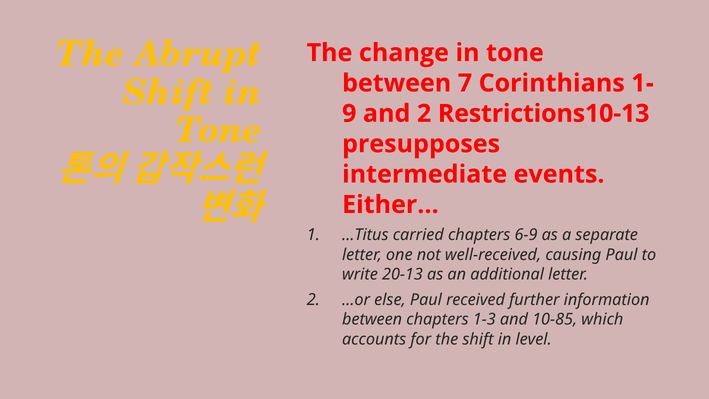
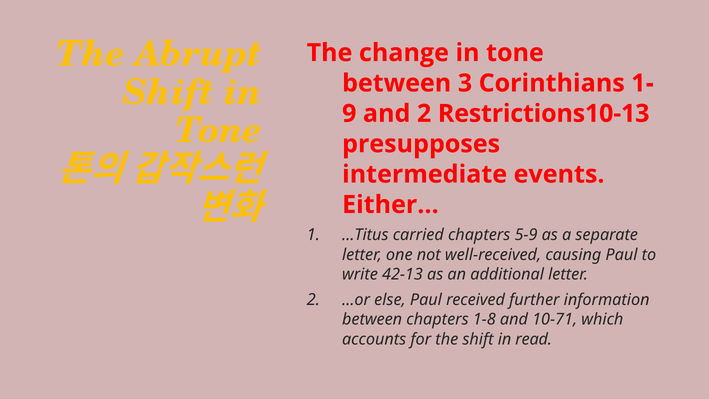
7: 7 -> 3 (465, 83)
6-9: 6-9 -> 5-9 (526, 235)
20-13: 20-13 -> 42-13 (402, 274)
1-3: 1-3 -> 1-8 (484, 319)
10-85: 10-85 -> 10-71 (555, 319)
level: level -> read (534, 339)
